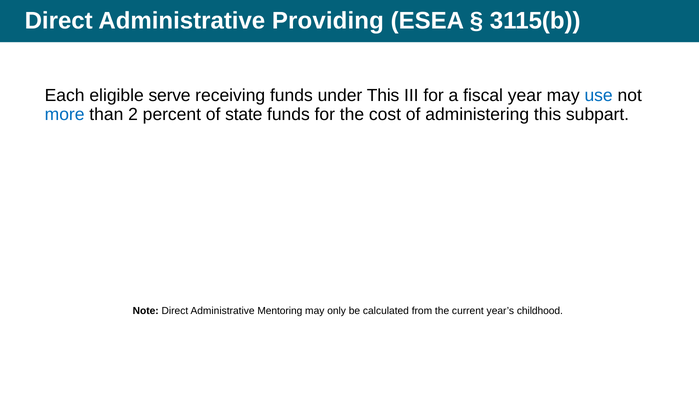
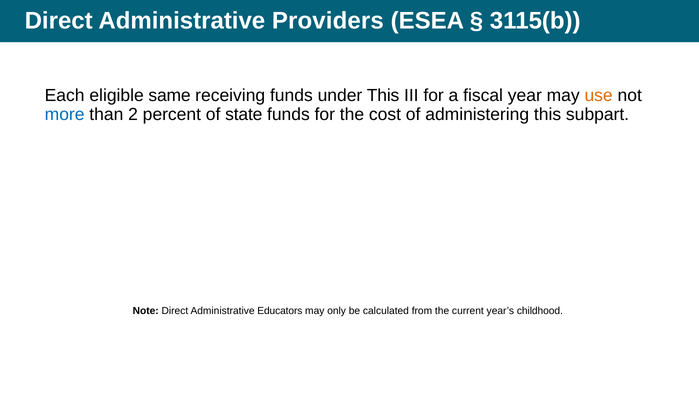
Providing: Providing -> Providers (328, 21)
serve: serve -> same (170, 96)
use colour: blue -> orange (599, 96)
Mentoring: Mentoring -> Educators (280, 311)
